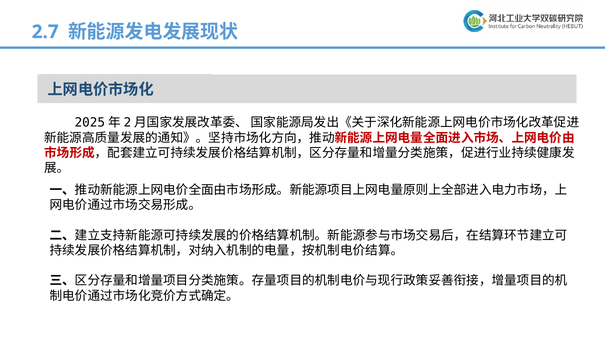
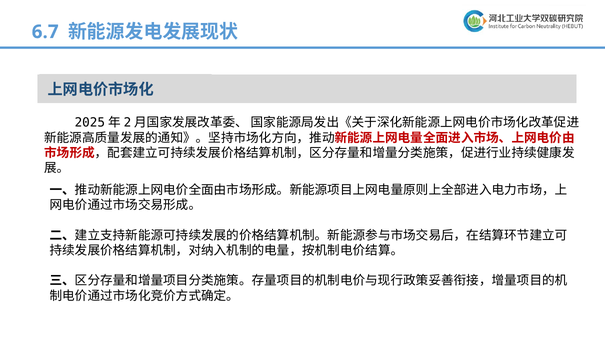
2.7: 2.7 -> 6.7 (45, 32)
